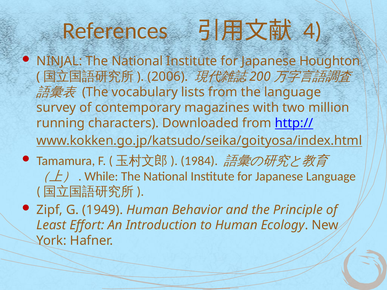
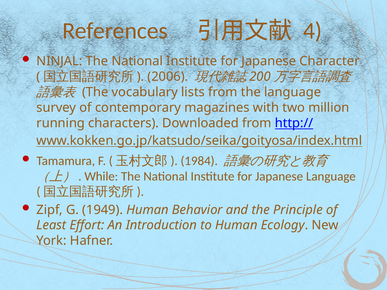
Houghton: Houghton -> Character (330, 61)
